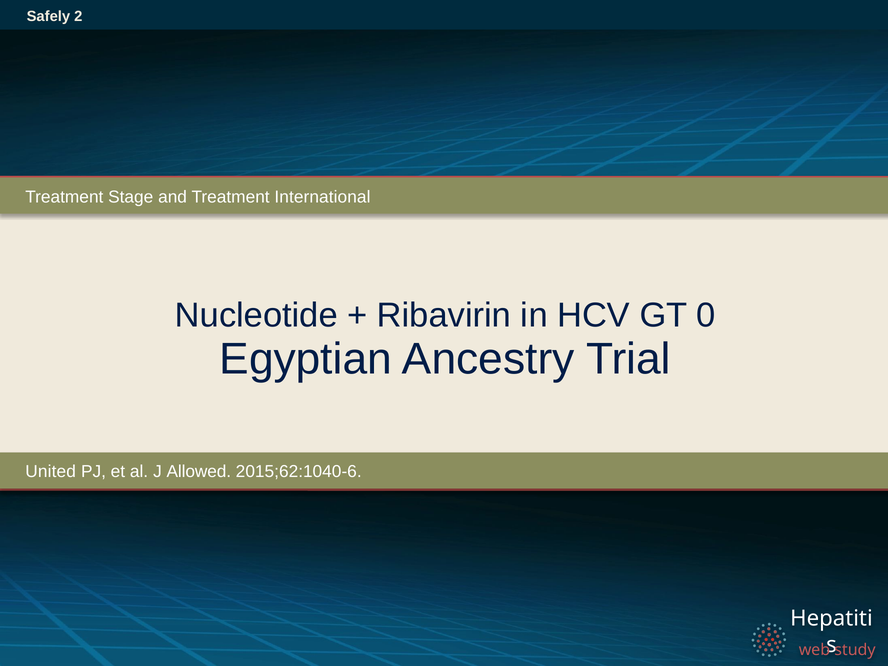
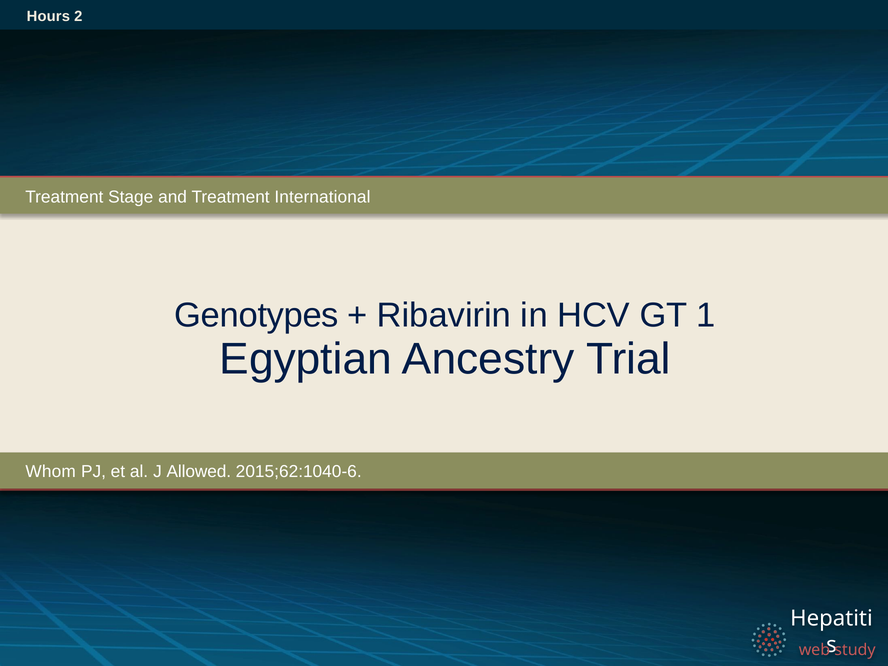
Safely: Safely -> Hours (48, 16)
Nucleotide: Nucleotide -> Genotypes (257, 315)
0: 0 -> 1 (706, 315)
United: United -> Whom (51, 472)
